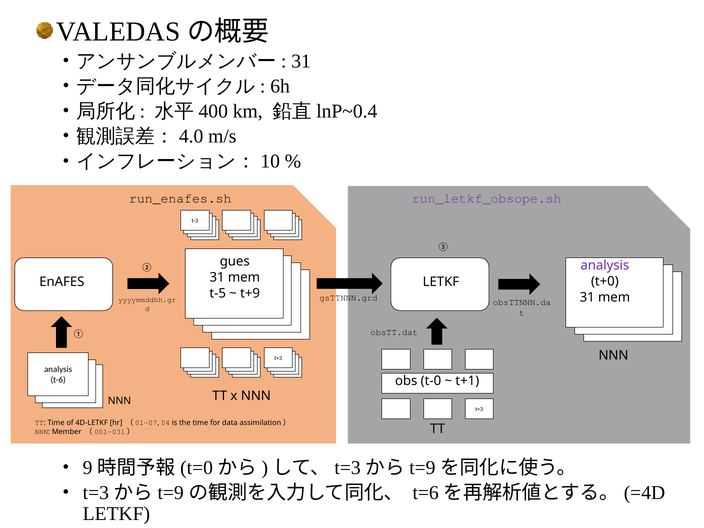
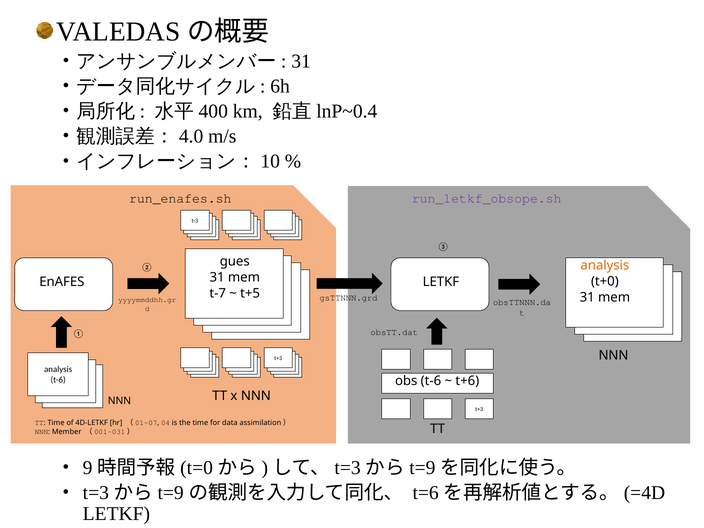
analysis colour: purple -> orange (605, 266)
t-5: t-5 -> t-7 (218, 293)
t+9: t+9 -> t+5 (250, 293)
obs t-0: t-0 -> t-6 (431, 381)
t+1: t+1 -> t+6 (467, 381)
